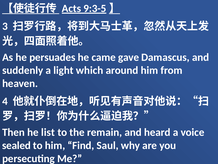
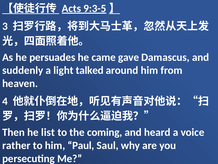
which: which -> talked (90, 70)
remain: remain -> coming (105, 132)
sealed: sealed -> rather (16, 145)
Find: Find -> Paul (81, 145)
